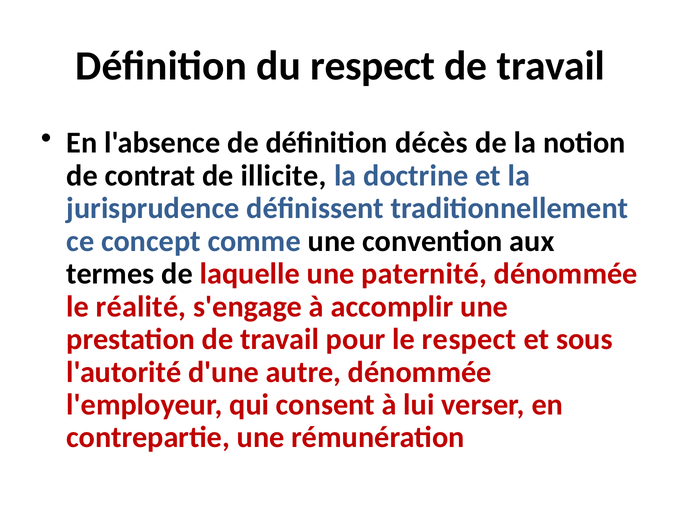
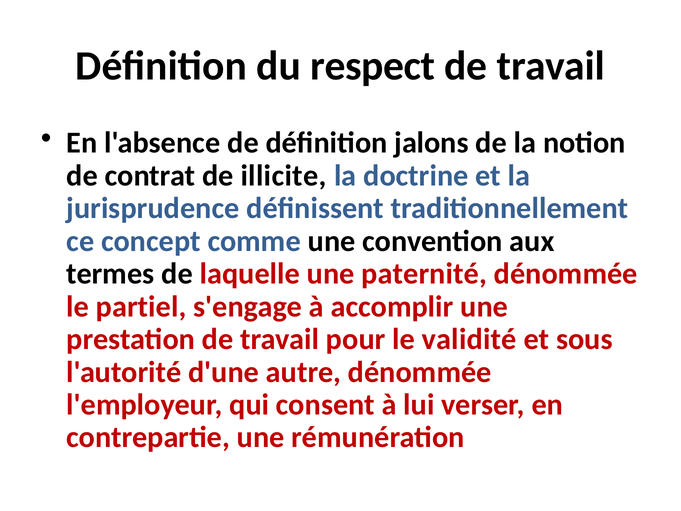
décès: décès -> jalons (432, 143)
réalité: réalité -> partiel (141, 306)
le respect: respect -> validité (469, 339)
